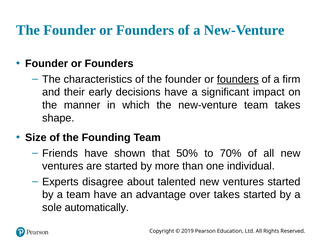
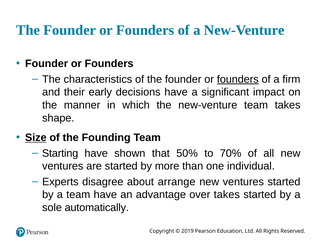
Size underline: none -> present (36, 137)
Friends: Friends -> Starting (60, 153)
talented: talented -> arrange (177, 181)
